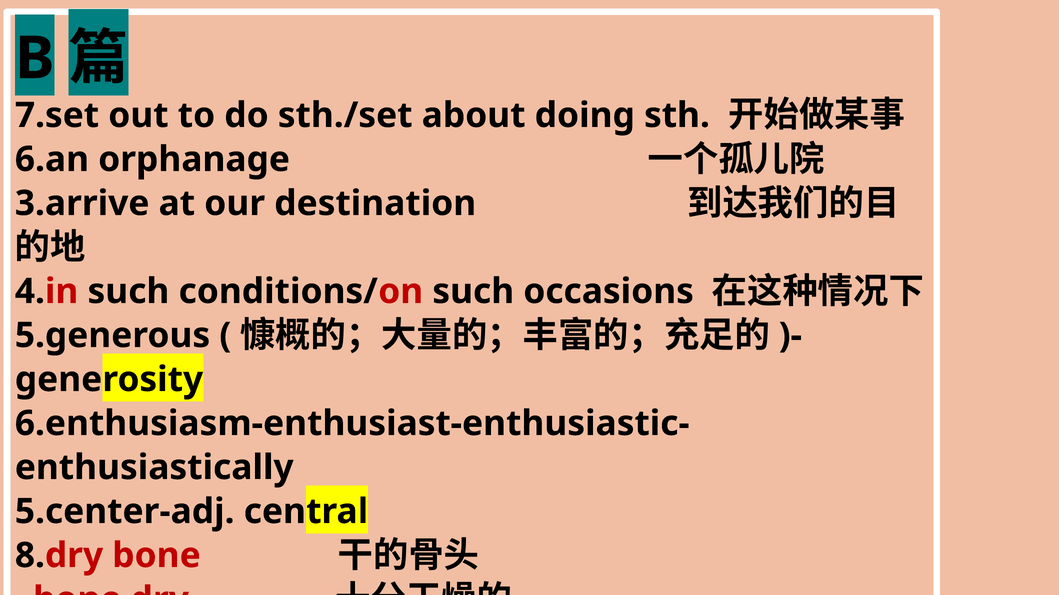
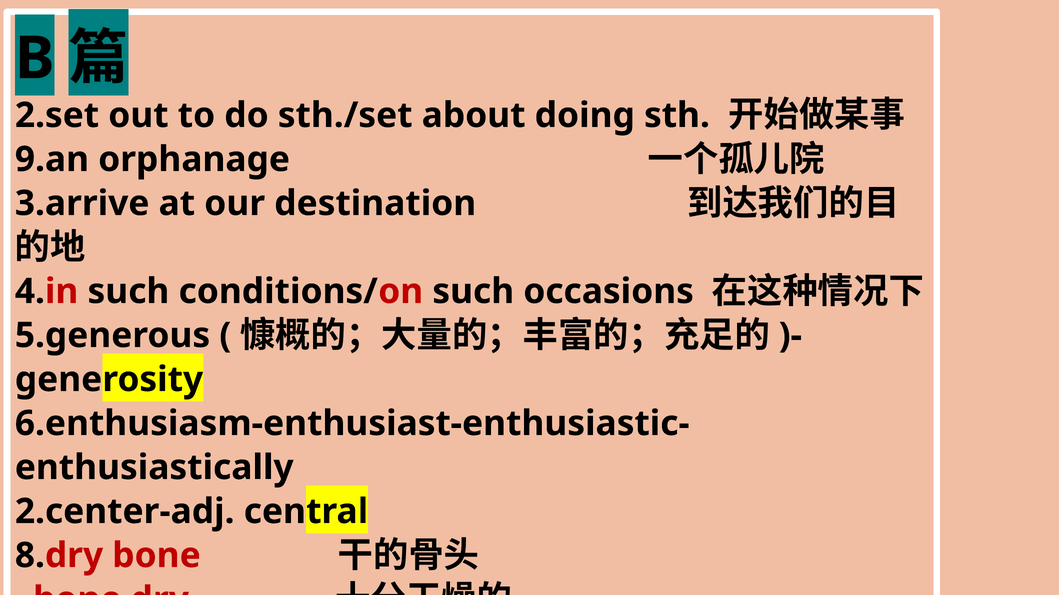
7.set: 7.set -> 2.set (57, 115)
6.an: 6.an -> 9.an (52, 160)
5.center-adj: 5.center-adj -> 2.center-adj (125, 512)
